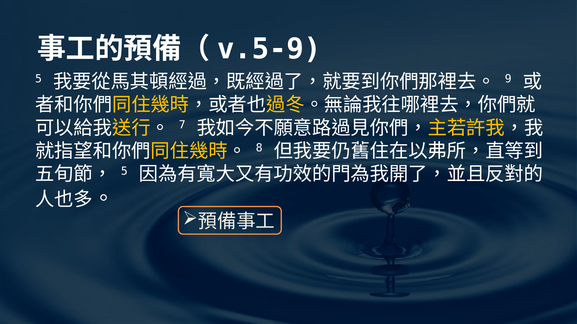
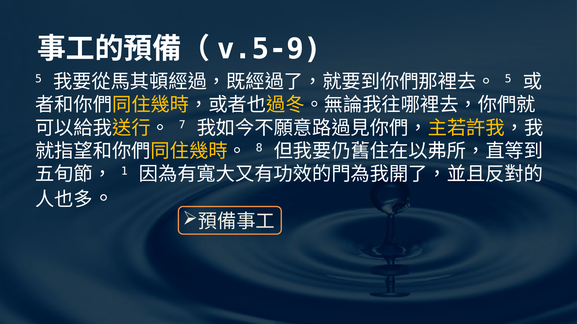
9: 9 -> 5 (508, 79)
5: 5 -> 1 (124, 171)
